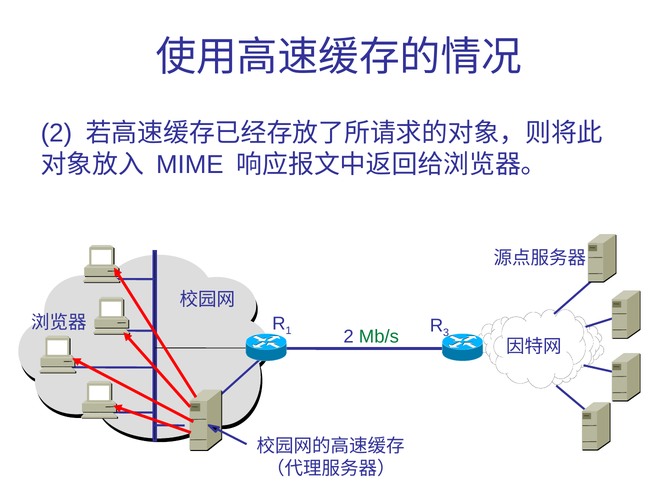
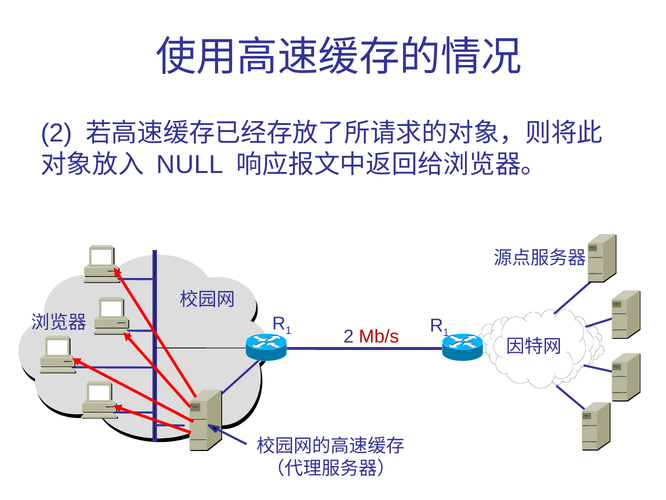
MIME: MIME -> NULL (190, 164)
3: 3 -> 1 (446, 332)
Mb/s colour: green -> red (379, 336)
